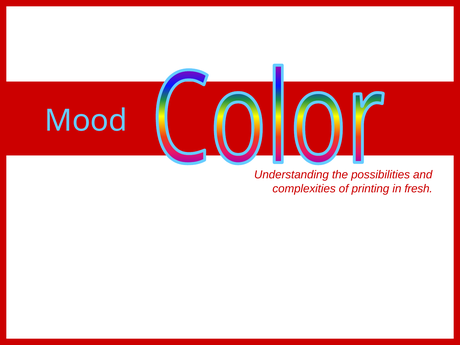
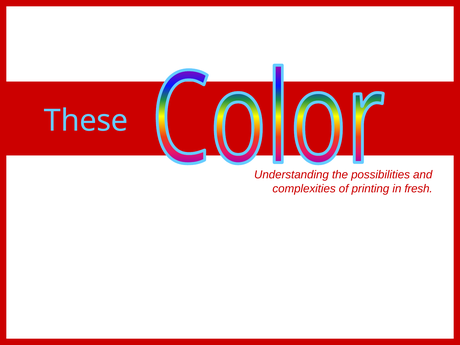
Mood: Mood -> These (86, 121)
